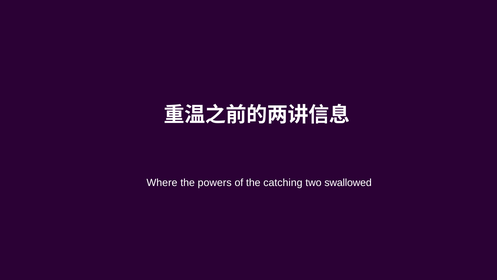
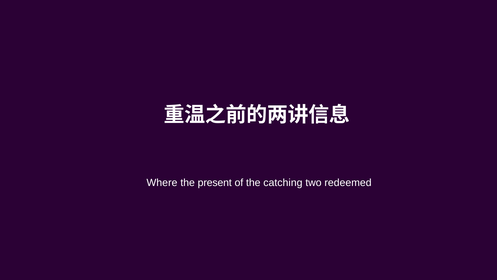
powers: powers -> present (215, 182)
swallowed: swallowed -> redeemed (348, 182)
